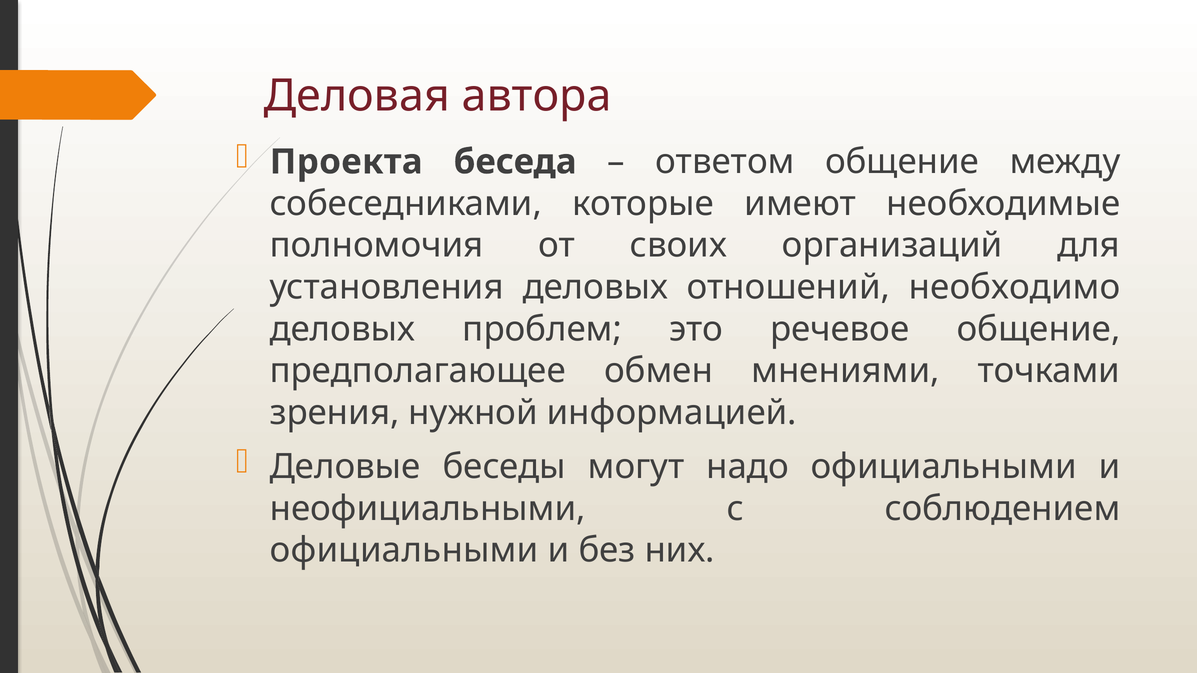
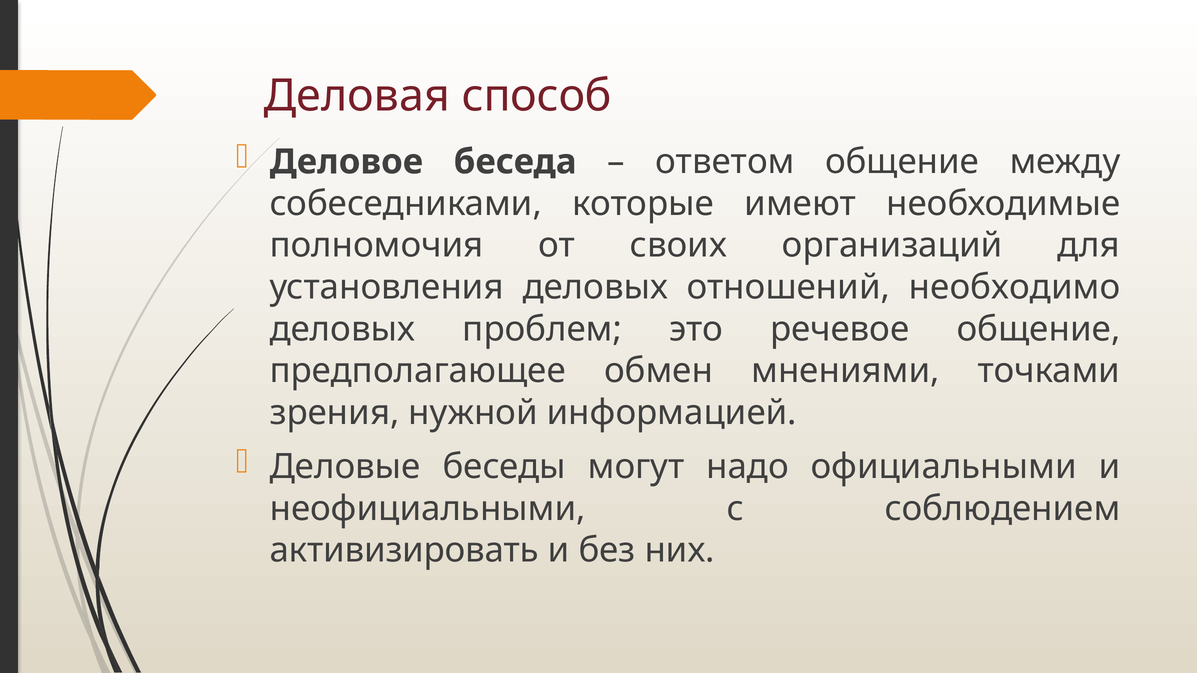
автора: автора -> способ (537, 96)
Проекта: Проекта -> Деловое (346, 162)
официальными: официальными -> активизировать (404, 551)
